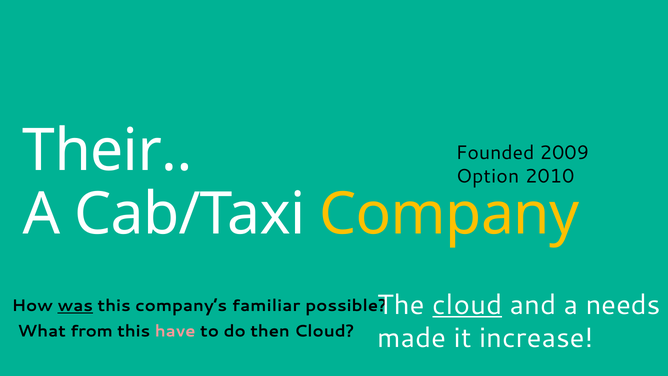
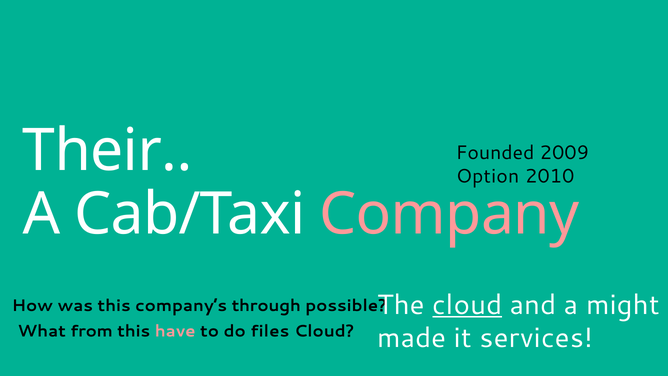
Company colour: yellow -> pink (449, 214)
needs: needs -> might (623, 305)
was underline: present -> none (75, 306)
familiar: familiar -> through (266, 306)
then: then -> files (270, 331)
increase: increase -> services (536, 338)
